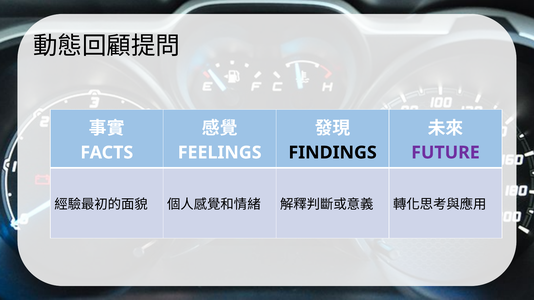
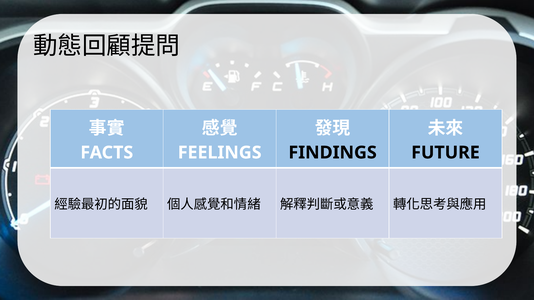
FUTURE colour: purple -> black (445, 153)
